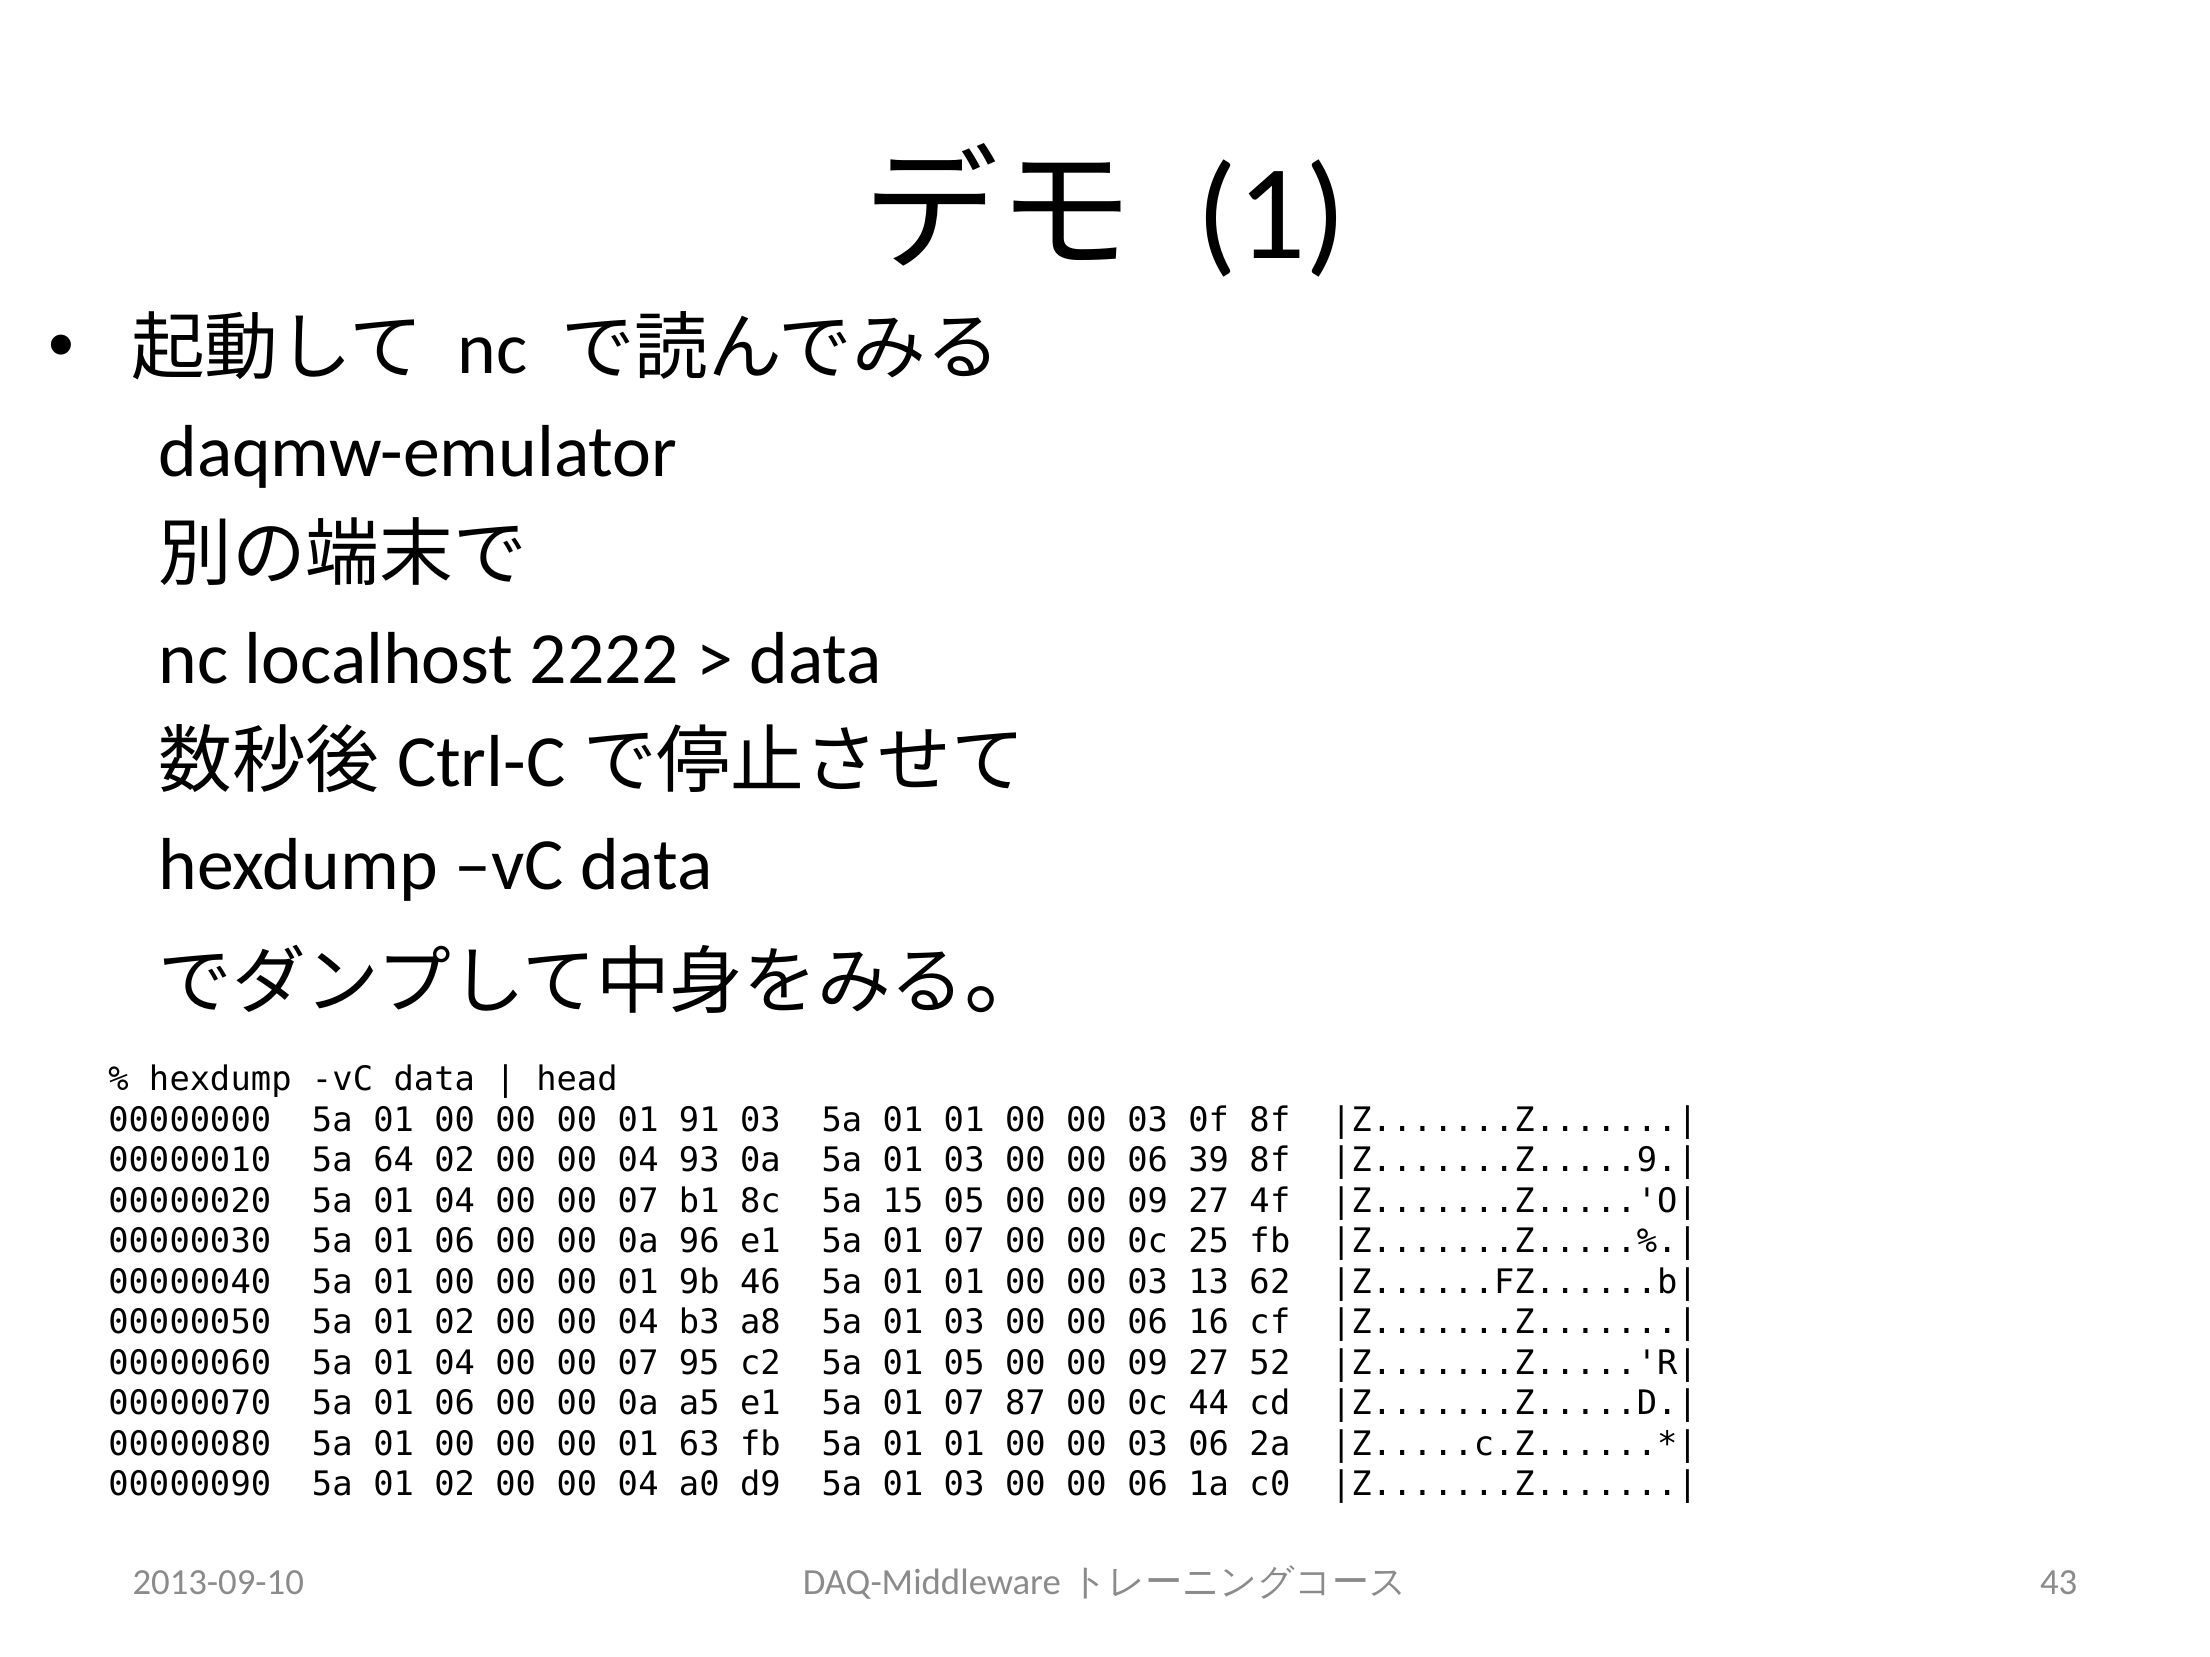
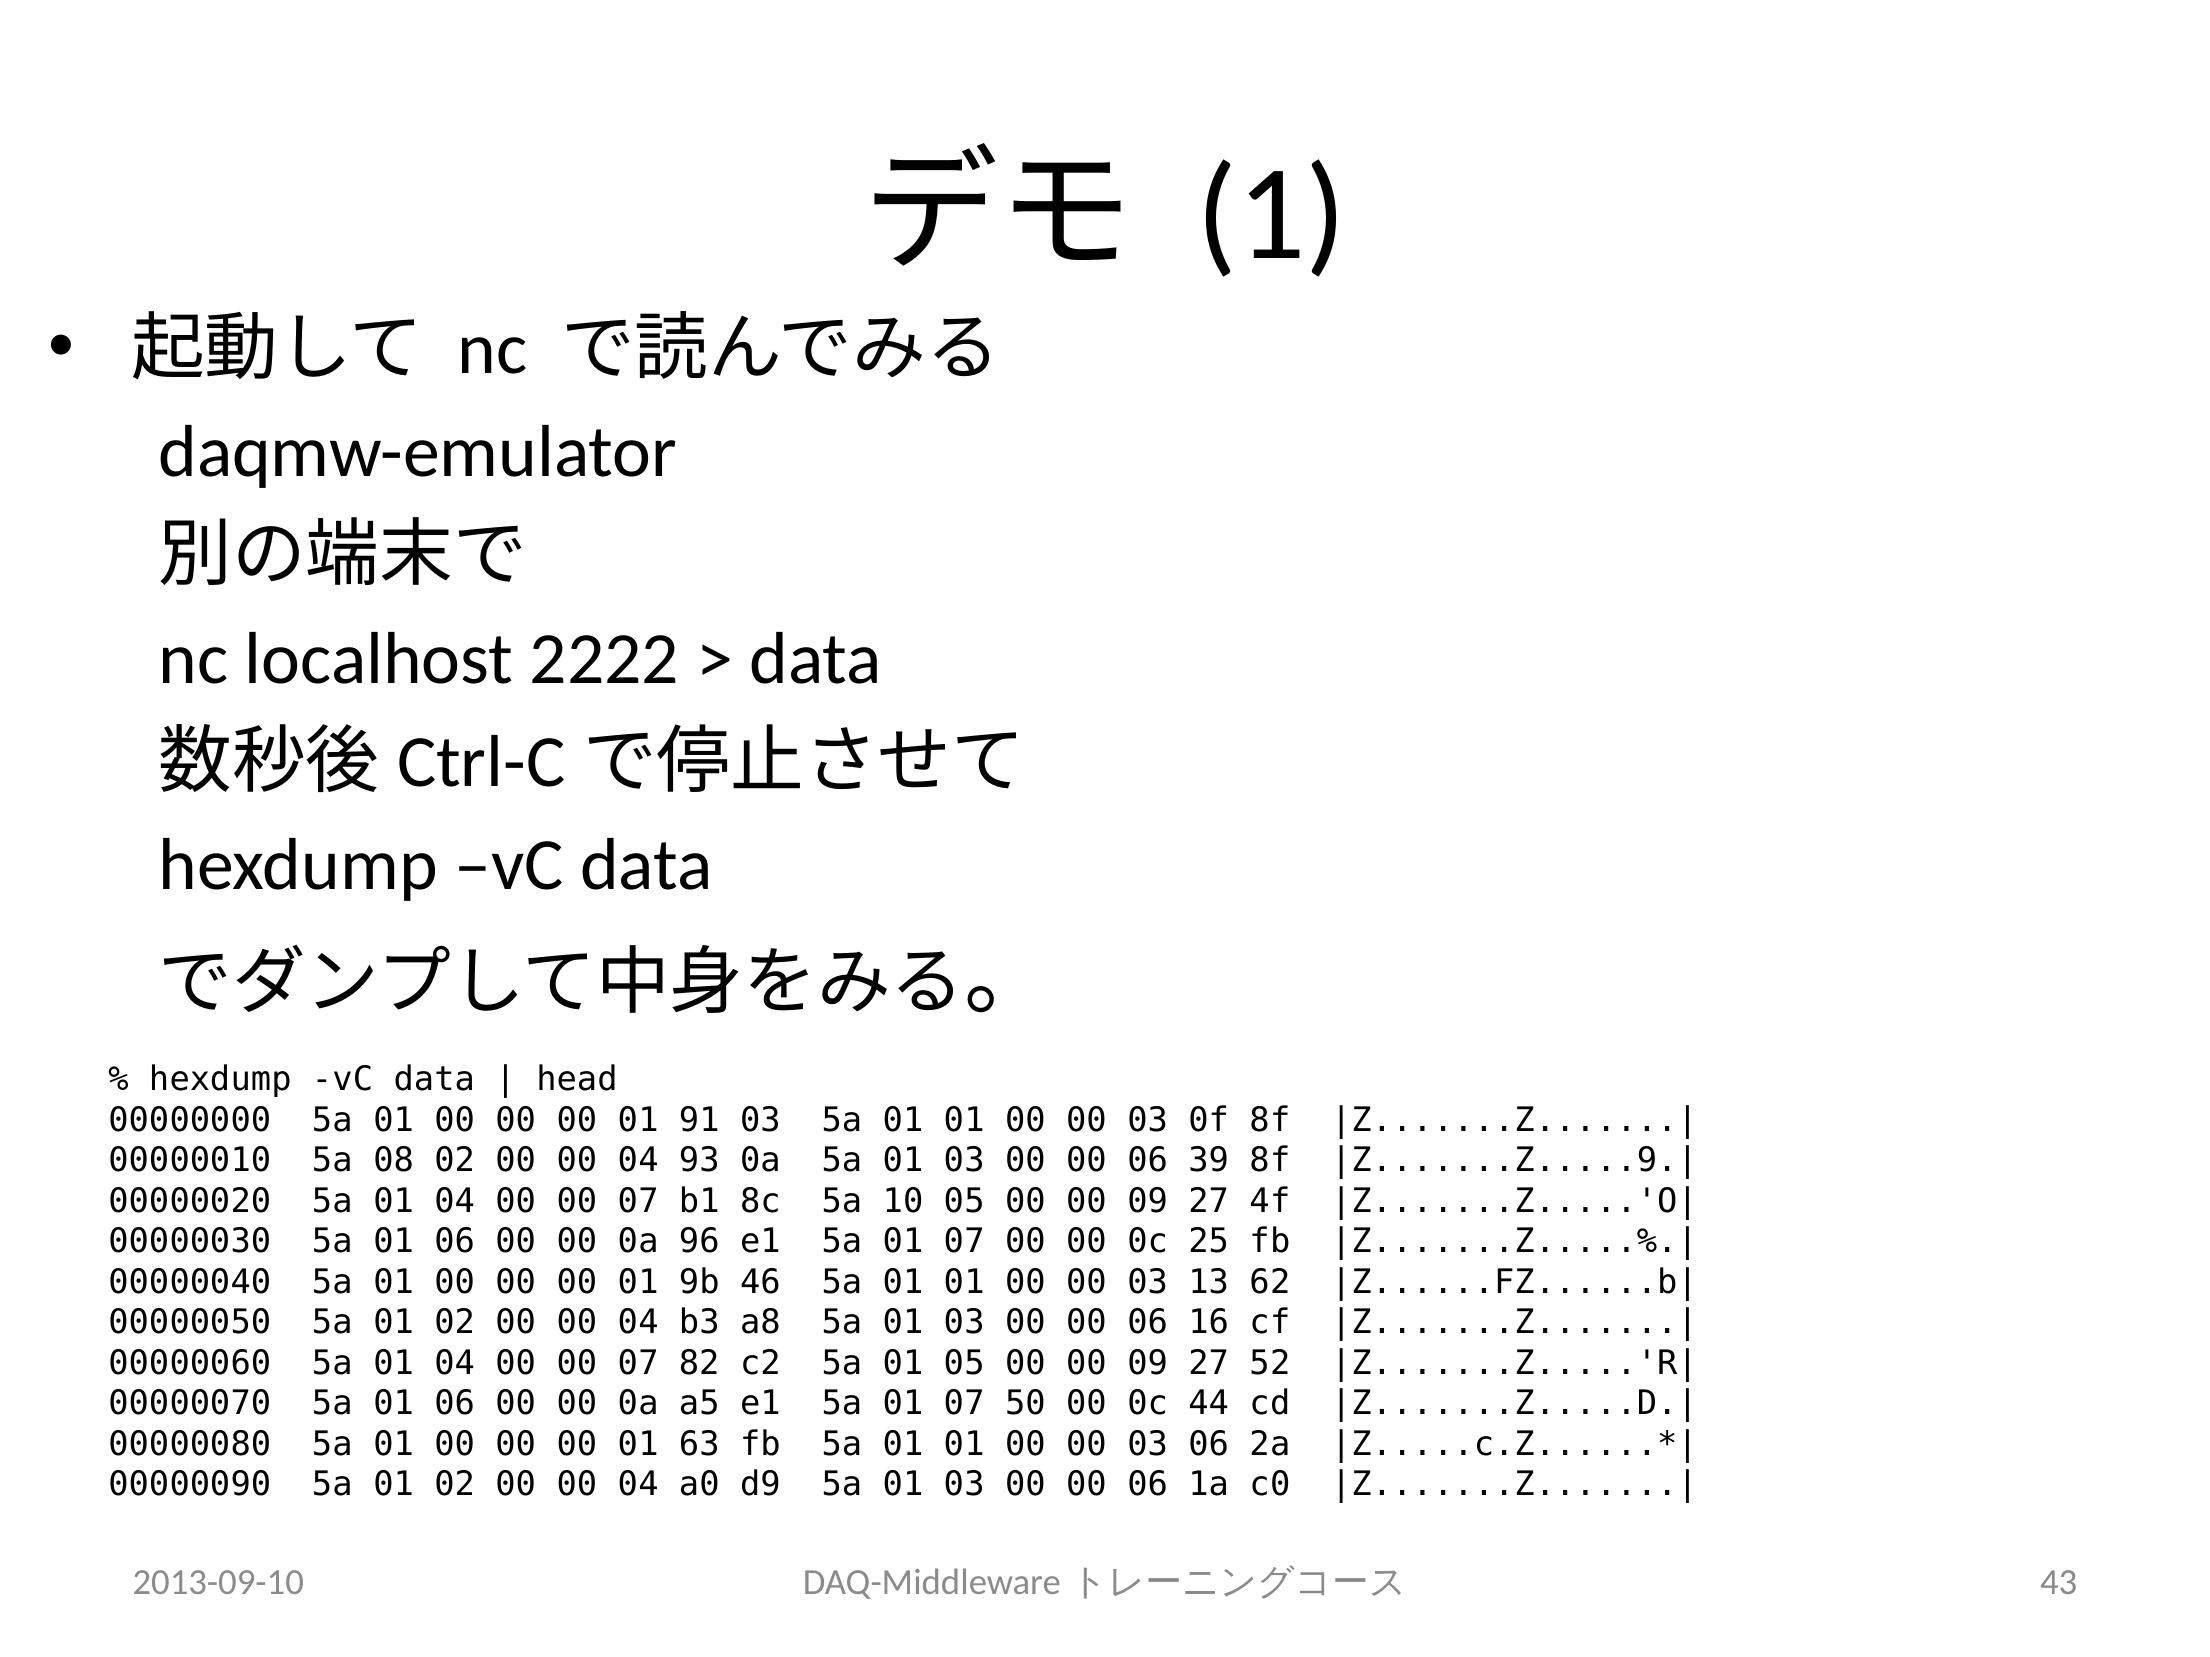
64: 64 -> 08 (394, 1161)
15: 15 -> 10 (903, 1201)
95: 95 -> 82 (699, 1363)
87: 87 -> 50 (1025, 1404)
